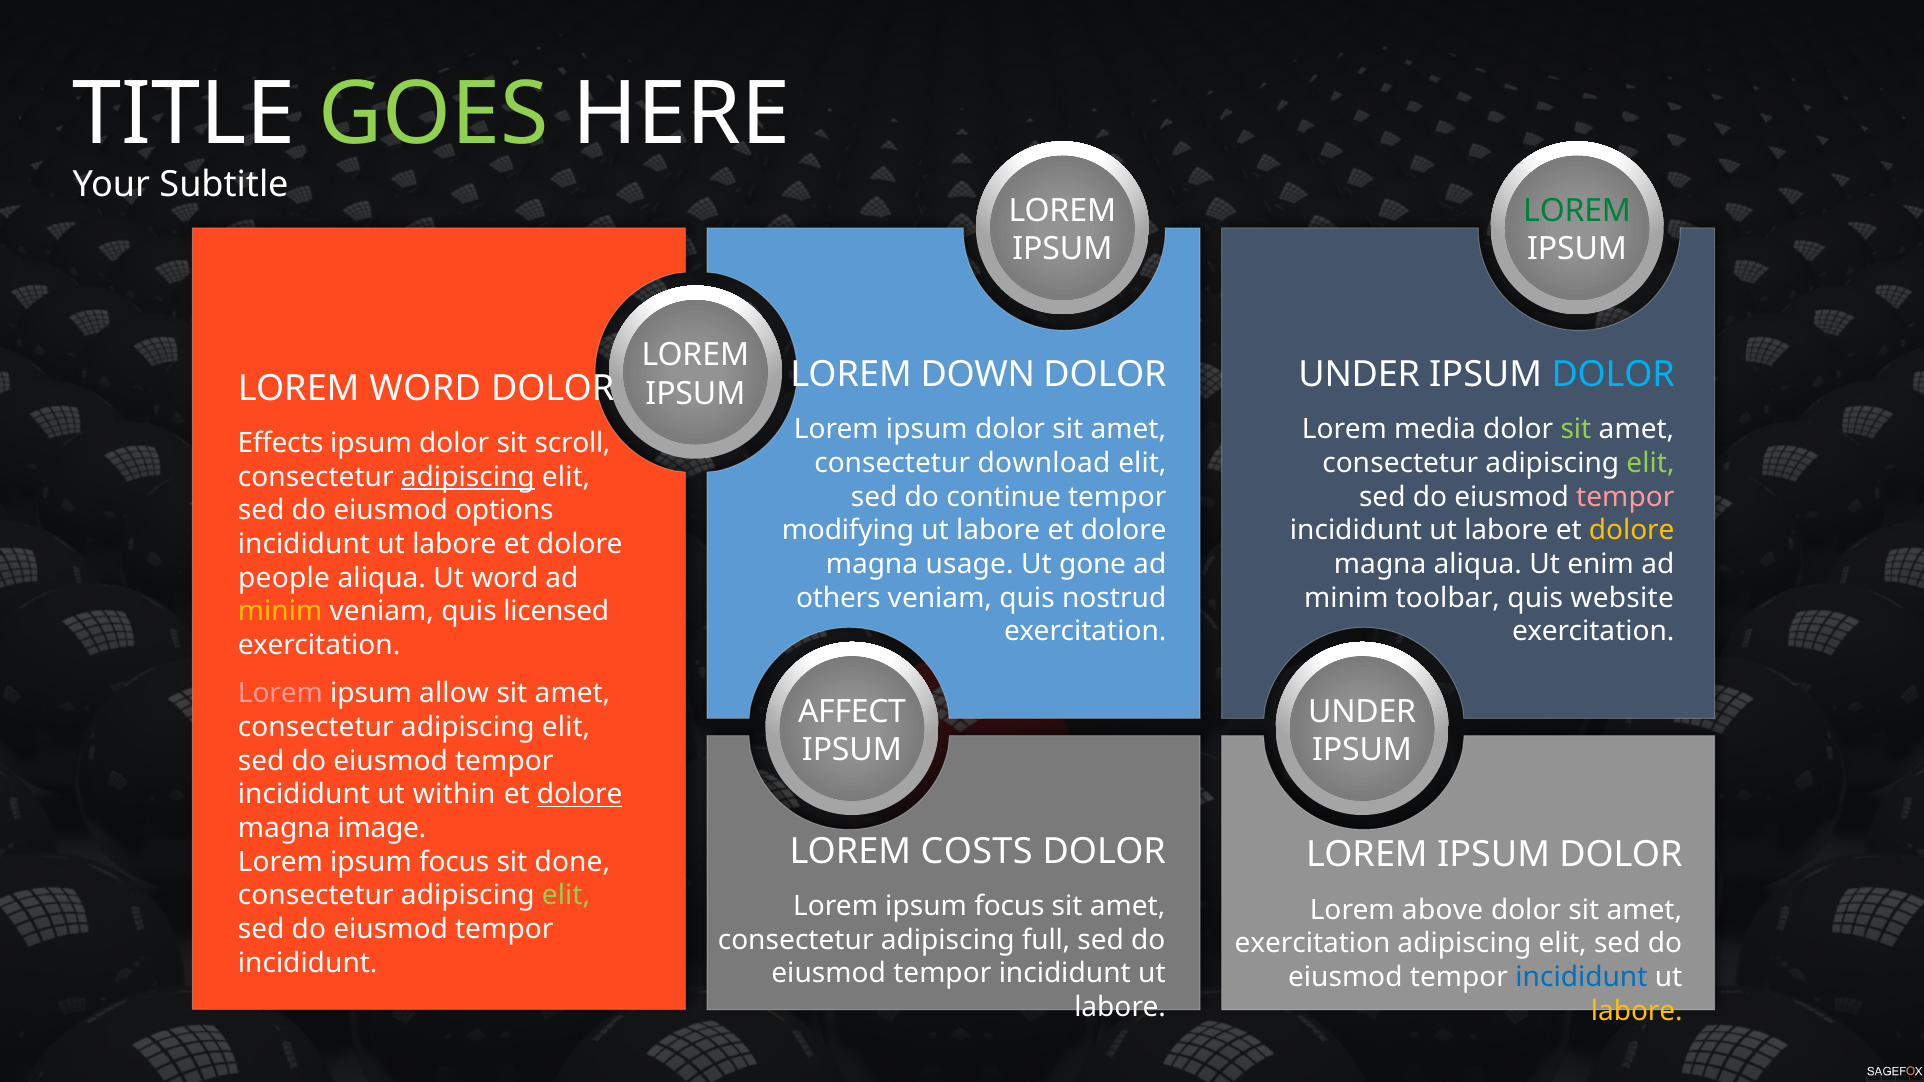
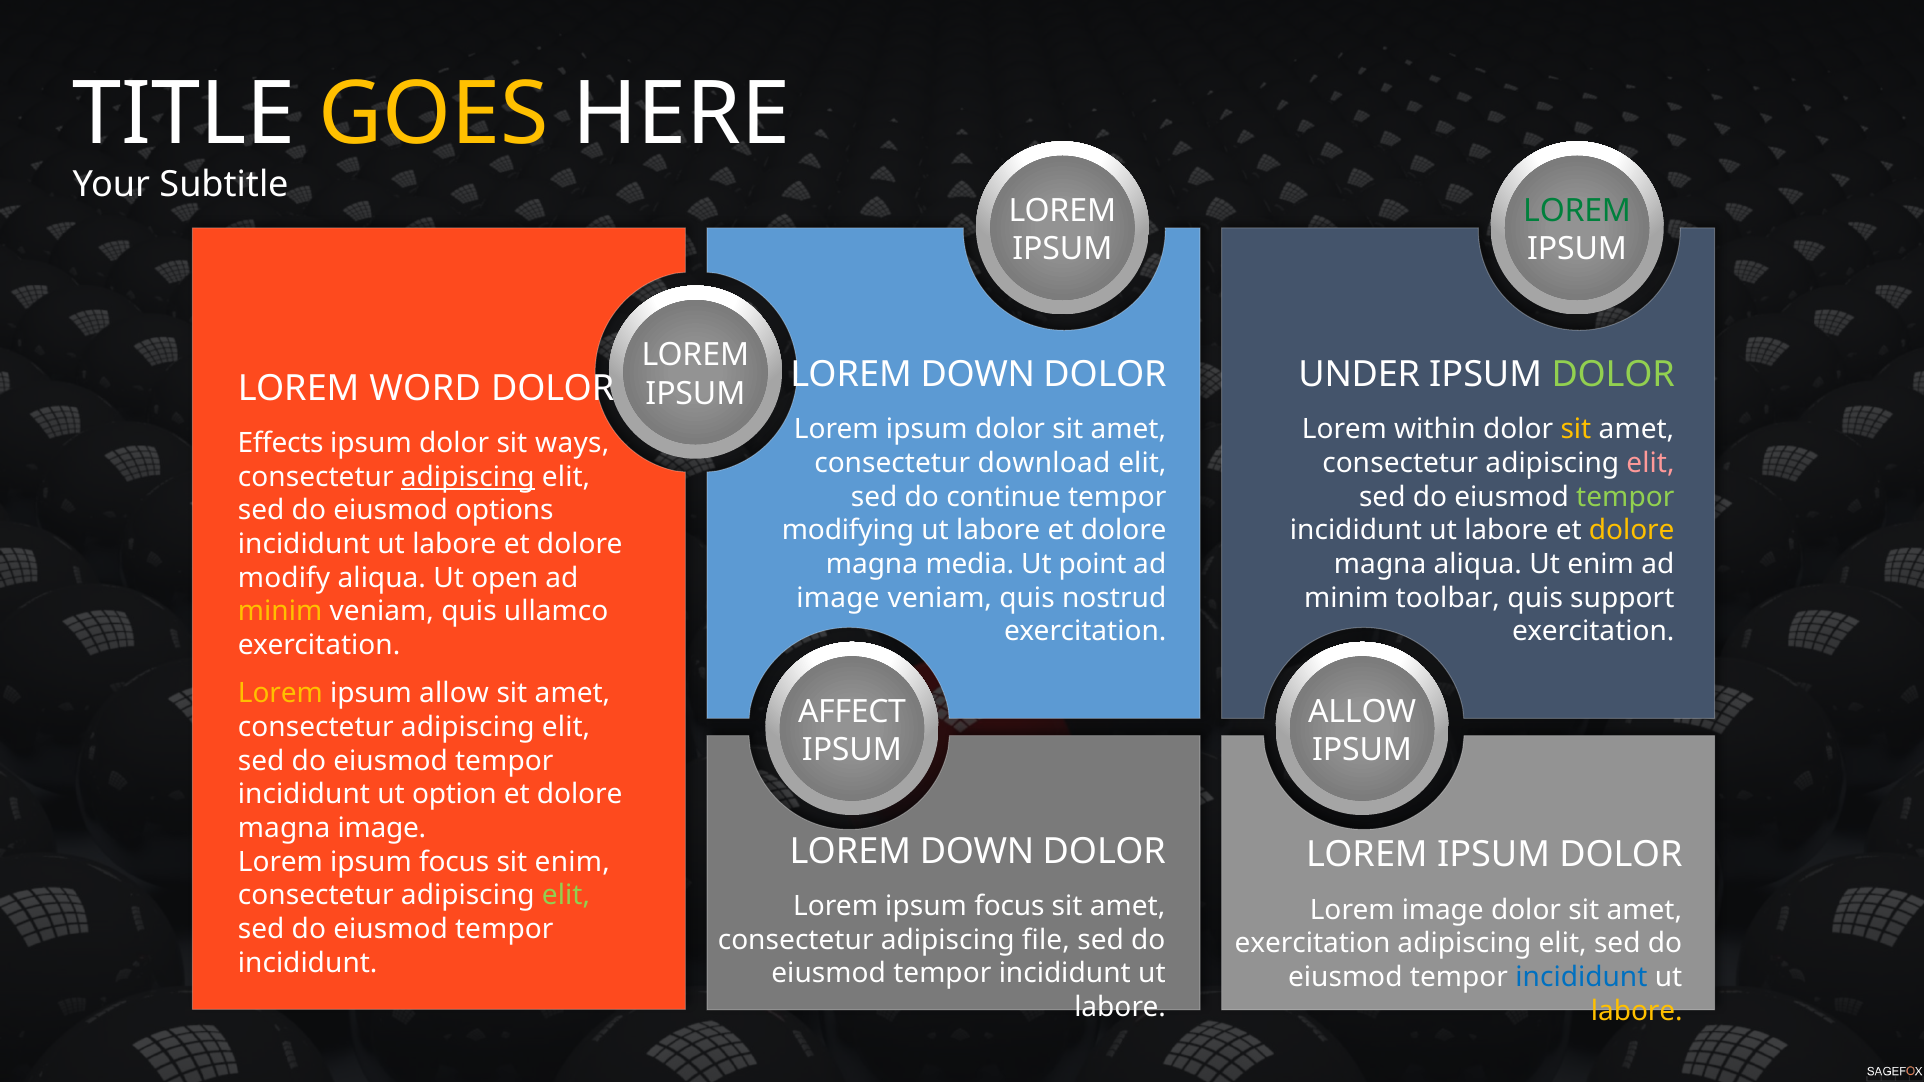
GOES colour: light green -> yellow (434, 114)
DOLOR colour: light blue -> light green (1613, 375)
media: media -> within (1435, 430)
sit colour: light green -> yellow (1576, 430)
scroll: scroll -> ways (572, 443)
elit colour: light green -> pink (1651, 463)
tempor colour: pink -> light green (1625, 497)
usage: usage -> media (970, 564)
gone: gone -> point (1093, 564)
people: people -> modify (284, 578)
Ut word: word -> open (505, 578)
others: others -> image (838, 598)
website: website -> support (1622, 598)
licensed: licensed -> ullamco (556, 612)
Lorem colour: pink -> yellow (280, 694)
UNDER: UNDER -> ALLOW (1362, 712)
within: within -> option (454, 795)
dolore underline: present -> none (580, 795)
COSTS: COSTS -> DOWN (977, 852)
sit done: done -> enim (572, 862)
Lorem above: above -> image (1443, 910)
full: full -> file (1046, 940)
